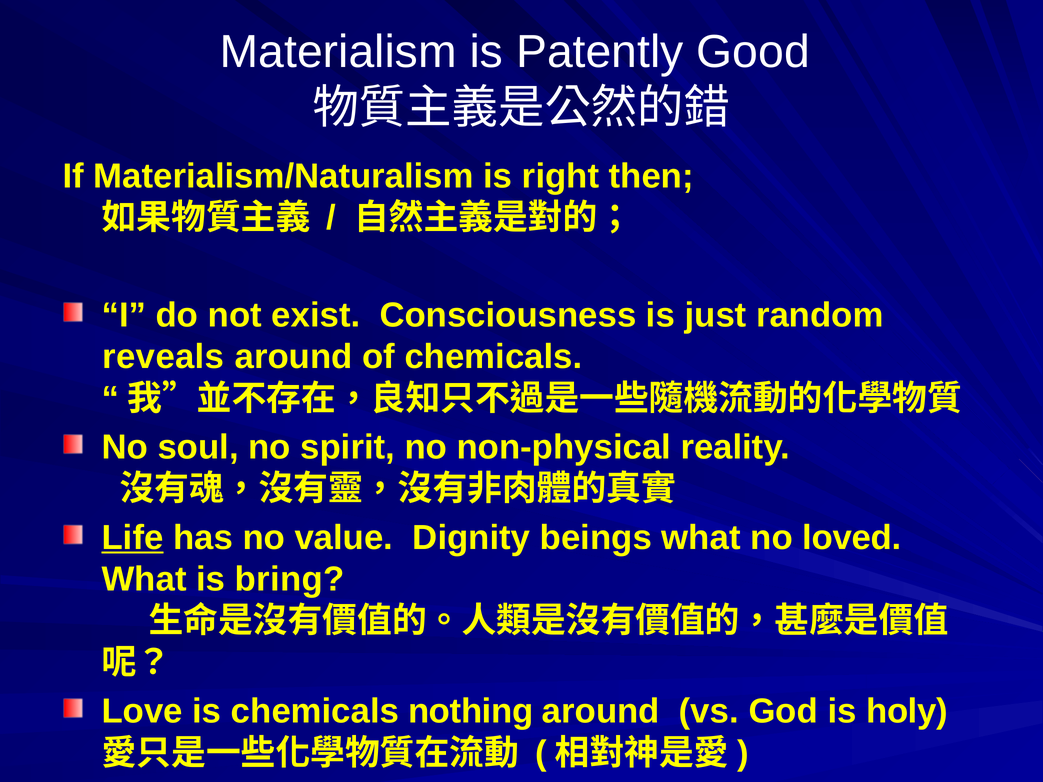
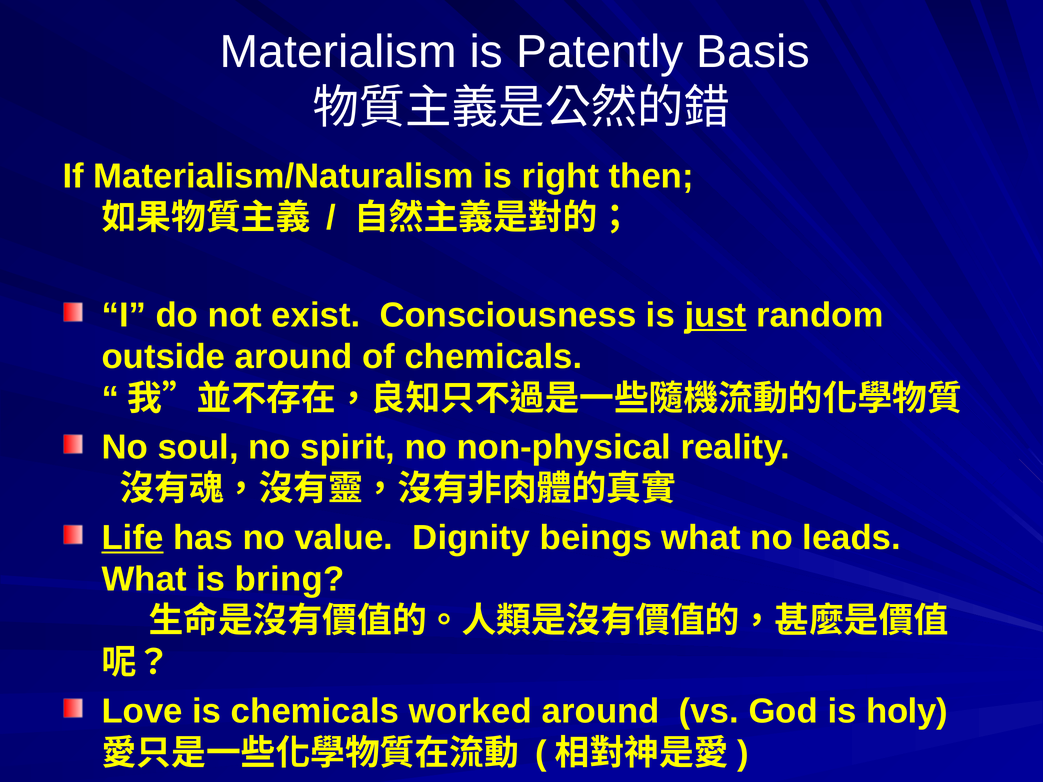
Good: Good -> Basis (753, 52)
just underline: none -> present (716, 315)
reveals: reveals -> outside (163, 357)
loved: loved -> leads (852, 538)
nothing: nothing -> worked (470, 712)
